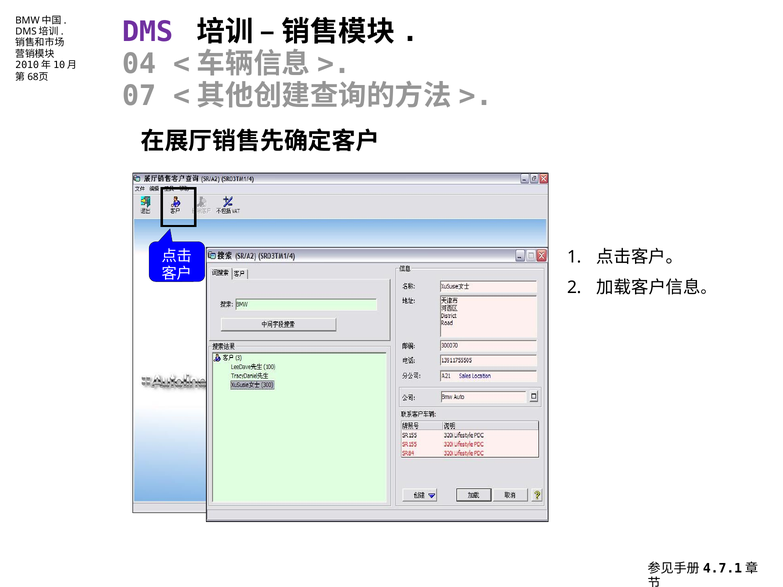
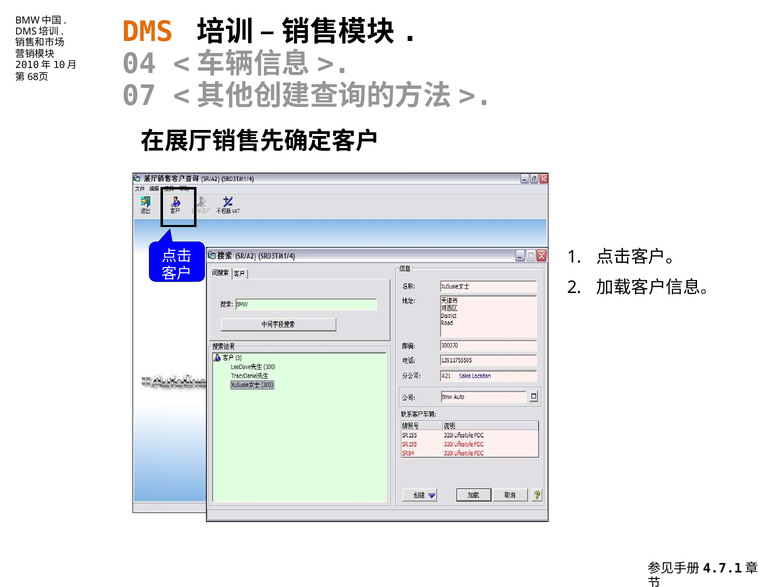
DMS colour: purple -> orange (148, 32)
